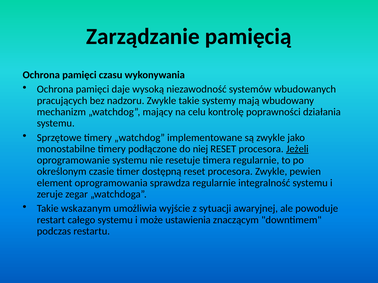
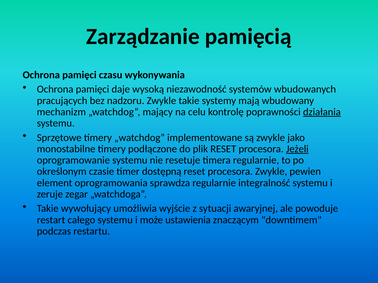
działania underline: none -> present (322, 112)
niej: niej -> plik (200, 149)
wskazanym: wskazanym -> wywołujący (86, 209)
